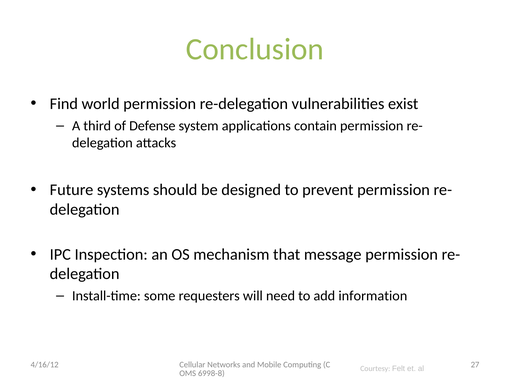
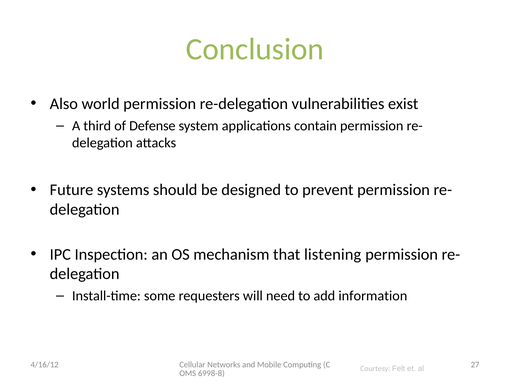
Find: Find -> Also (64, 104)
message: message -> listening (333, 255)
